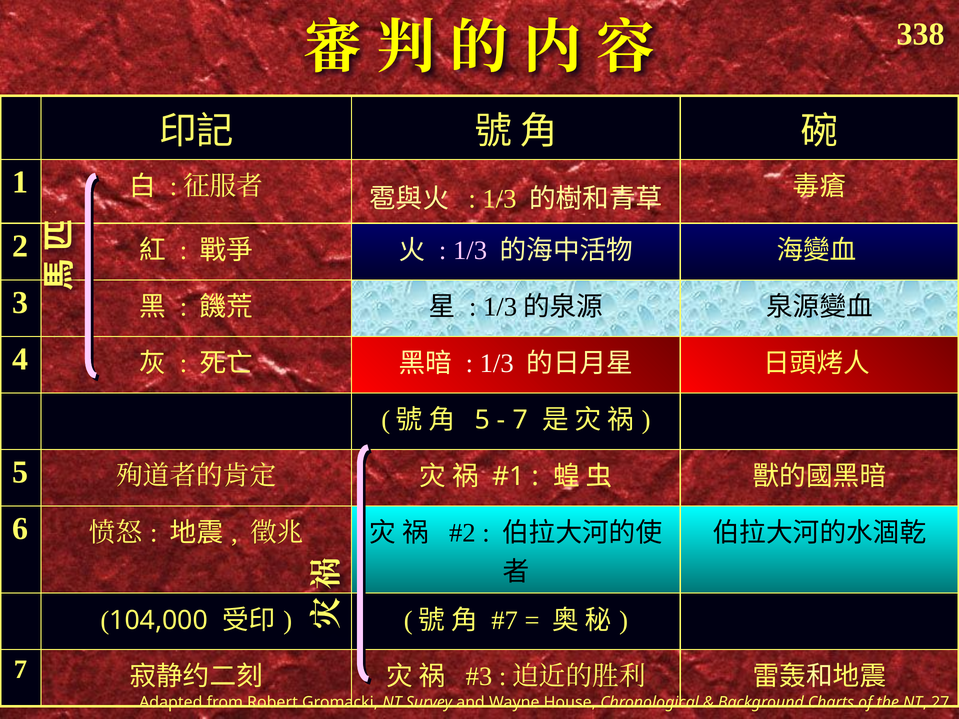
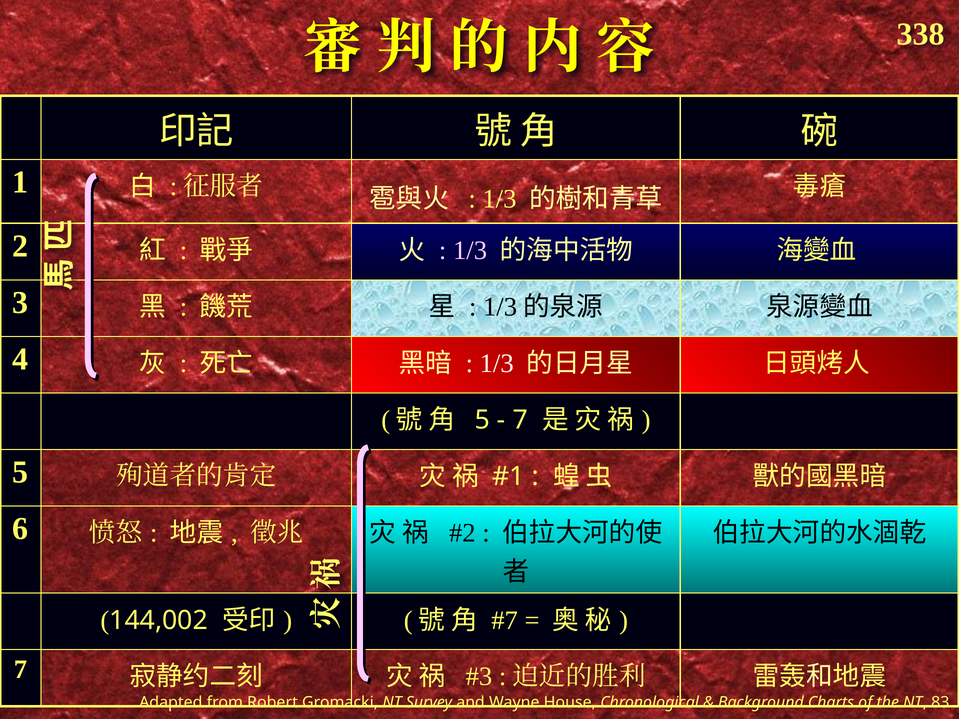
104,000: 104,000 -> 144,002 (159, 620)
27: 27 -> 83 (940, 703)
